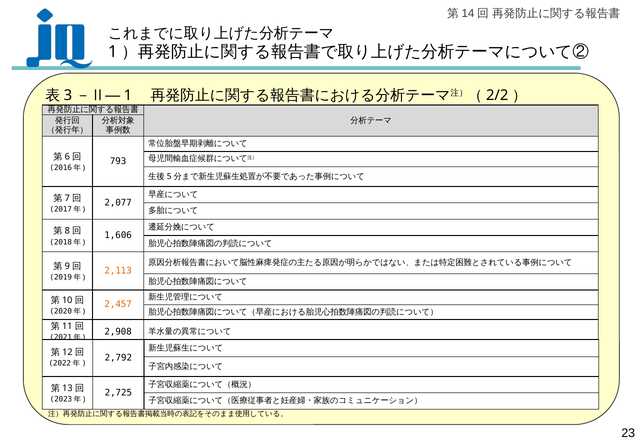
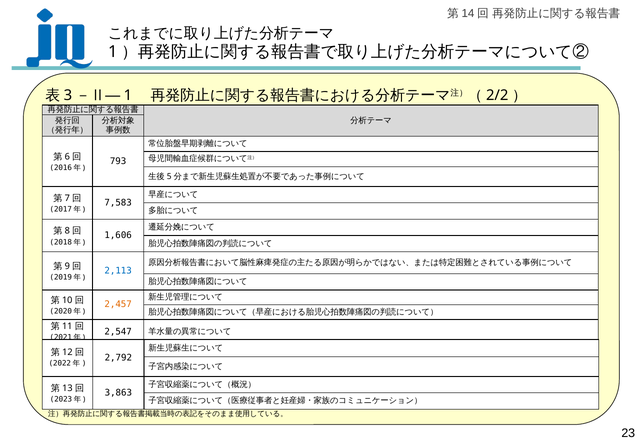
2,077: 2,077 -> 7,583 (118, 203)
2,113 colour: orange -> blue (118, 271)
2,908: 2,908 -> 2,547 (118, 332)
2,725: 2,725 -> 3,863 (118, 393)
